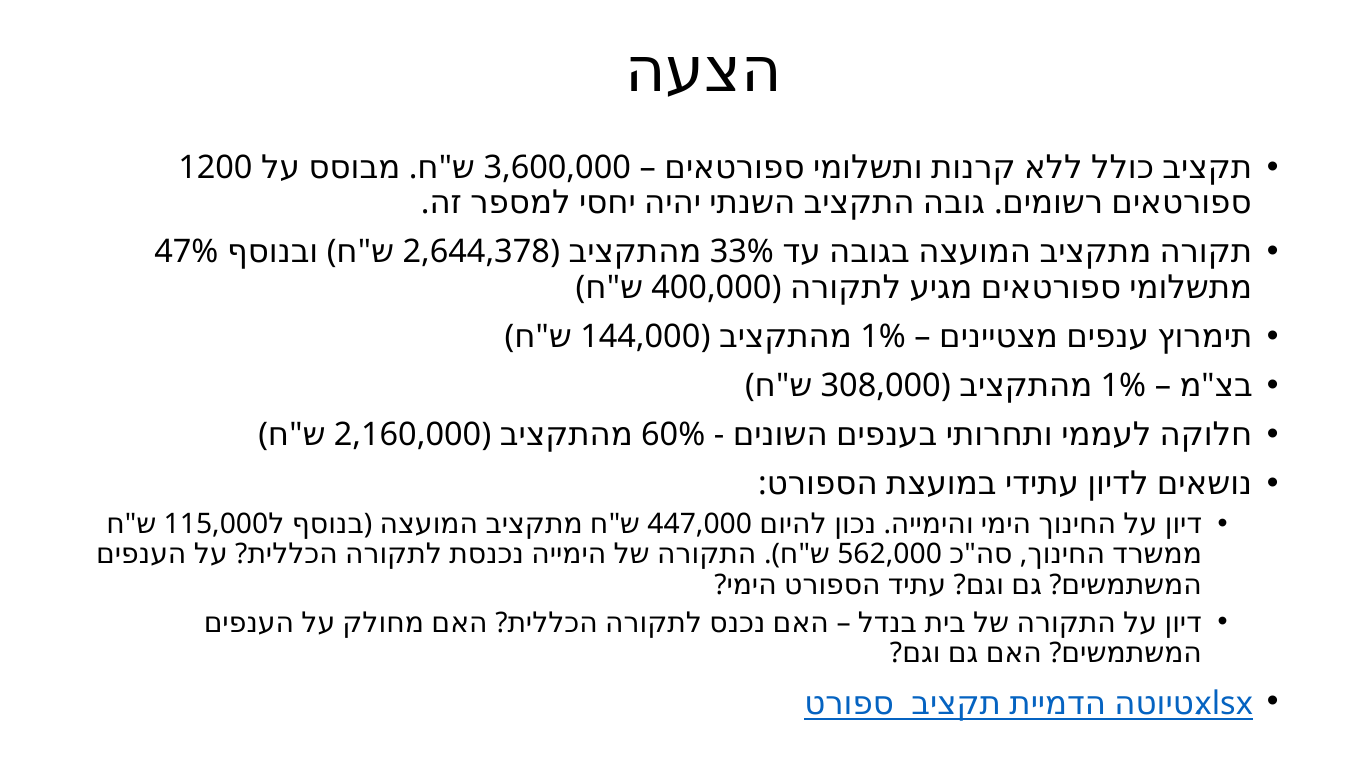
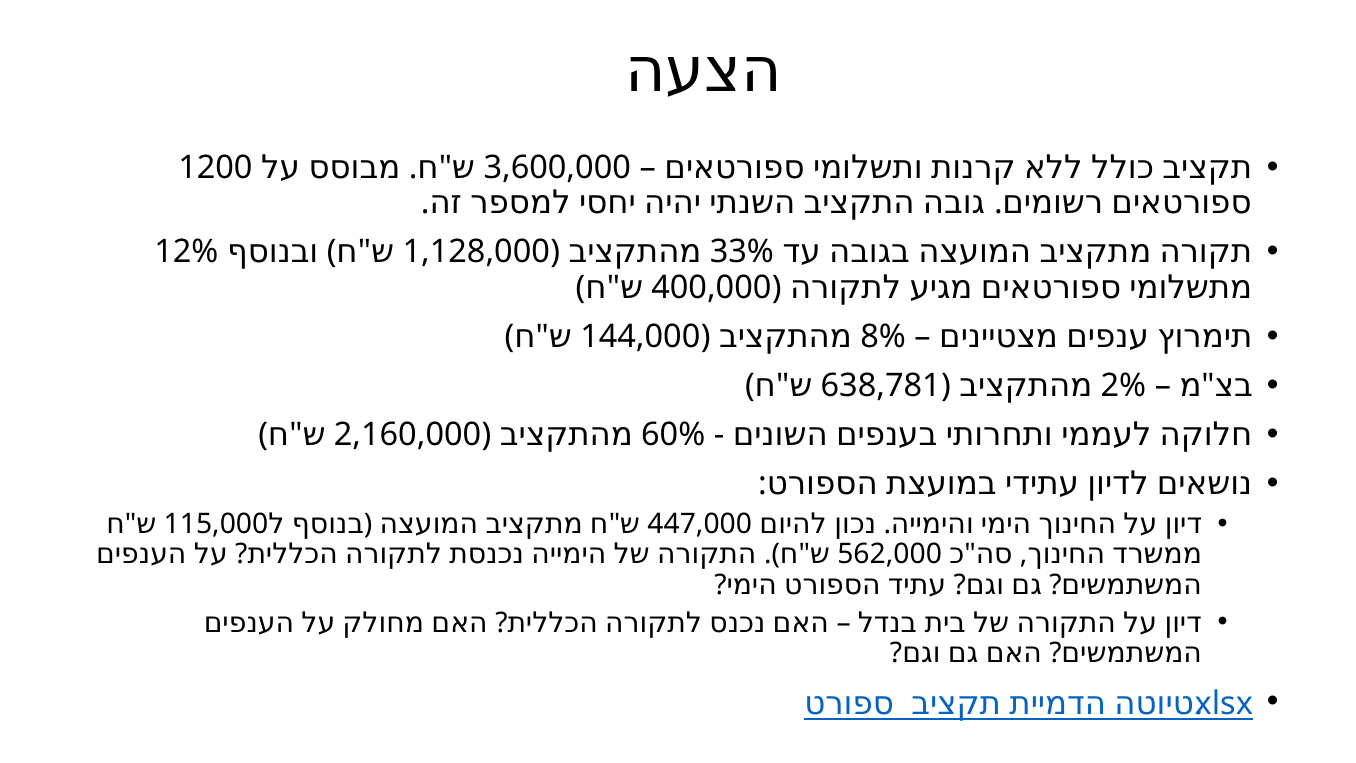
47%: 47% -> 12% (186, 252)
2,644,378: 2,644,378 -> 1,128,000 (476, 252)
1%: 1% -> 8% (883, 336)
308,000: 308,000 -> 638,781 (881, 386)
1%: 1% -> 2% (1123, 386)
